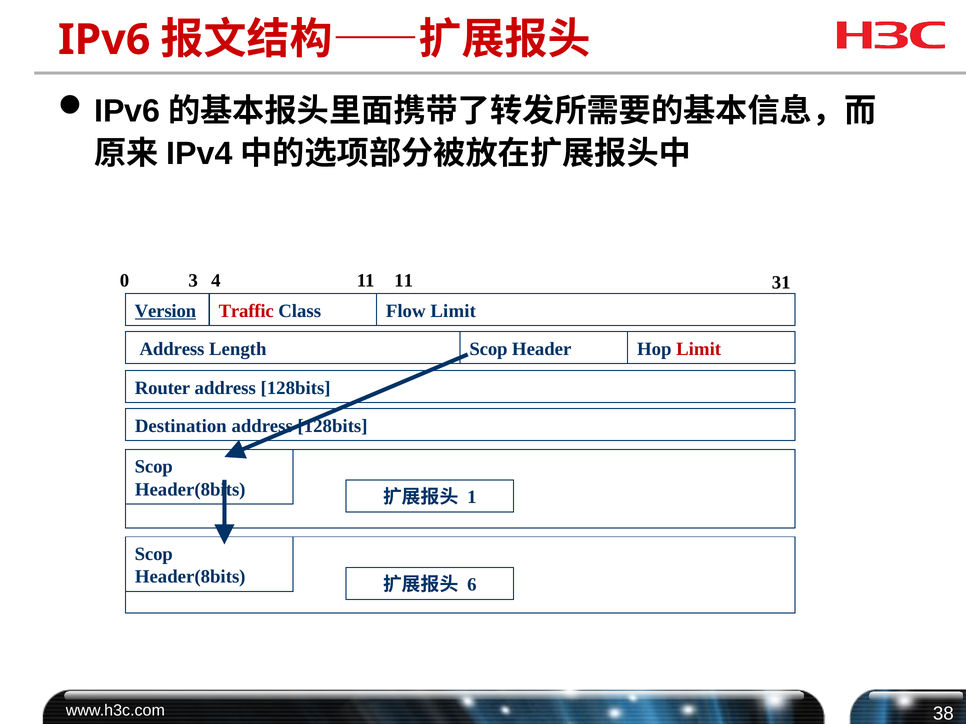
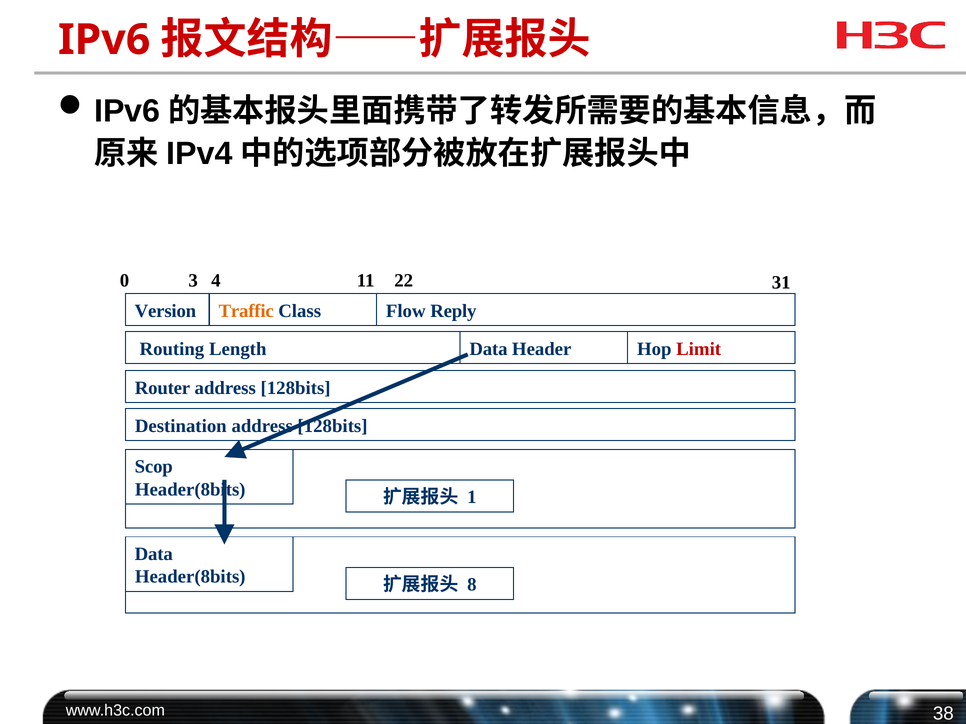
3 11: 11 -> 22 (404, 281)
Version underline: present -> none (165, 311)
Traffic colour: red -> orange (246, 311)
Flow Limit: Limit -> Reply (453, 311)
Address: Address -> Routing (172, 349)
Scop: Scop -> Data (489, 349)
Scop: Scop -> Data (154, 554)
6: 6 -> 8 (472, 585)
